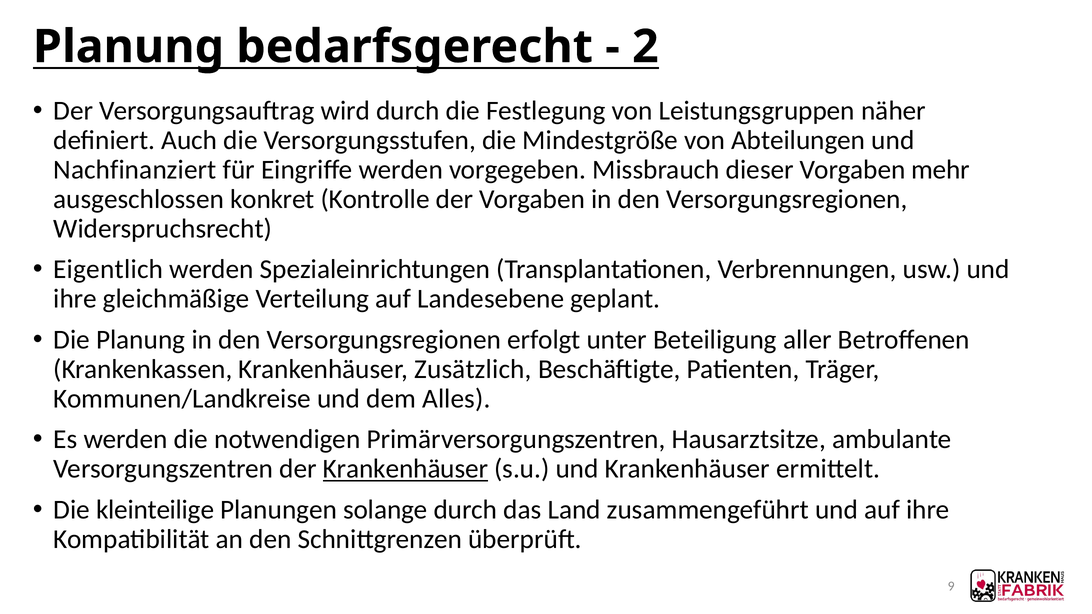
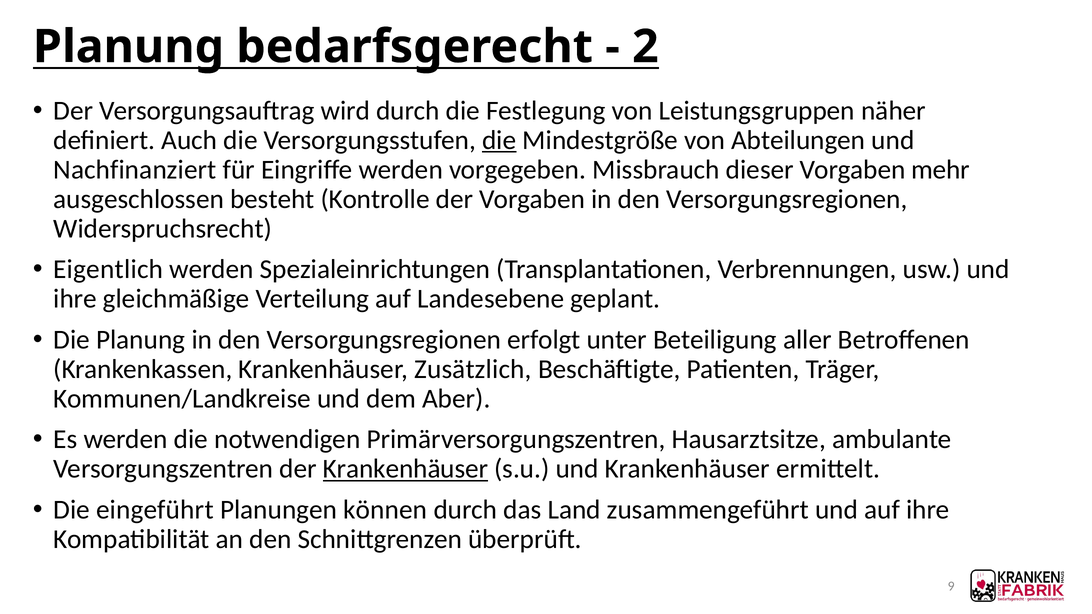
die underline: none -> present (499, 140)
konkret: konkret -> besteht (272, 199)
Alles: Alles -> Aber (456, 399)
kleinteilige: kleinteilige -> eingeführt (155, 510)
solange: solange -> können (385, 510)
